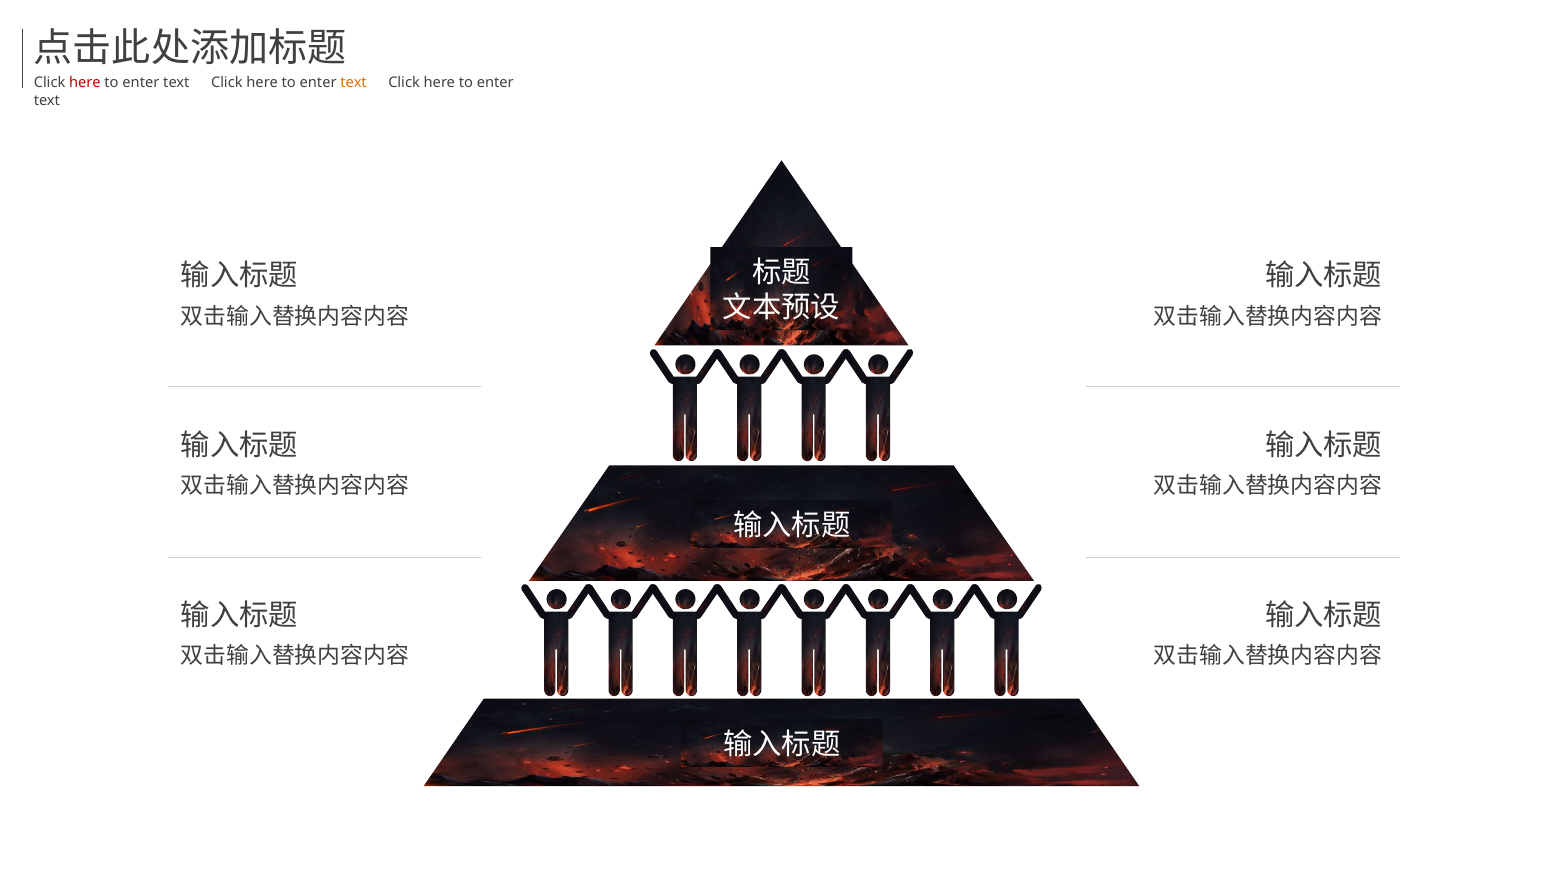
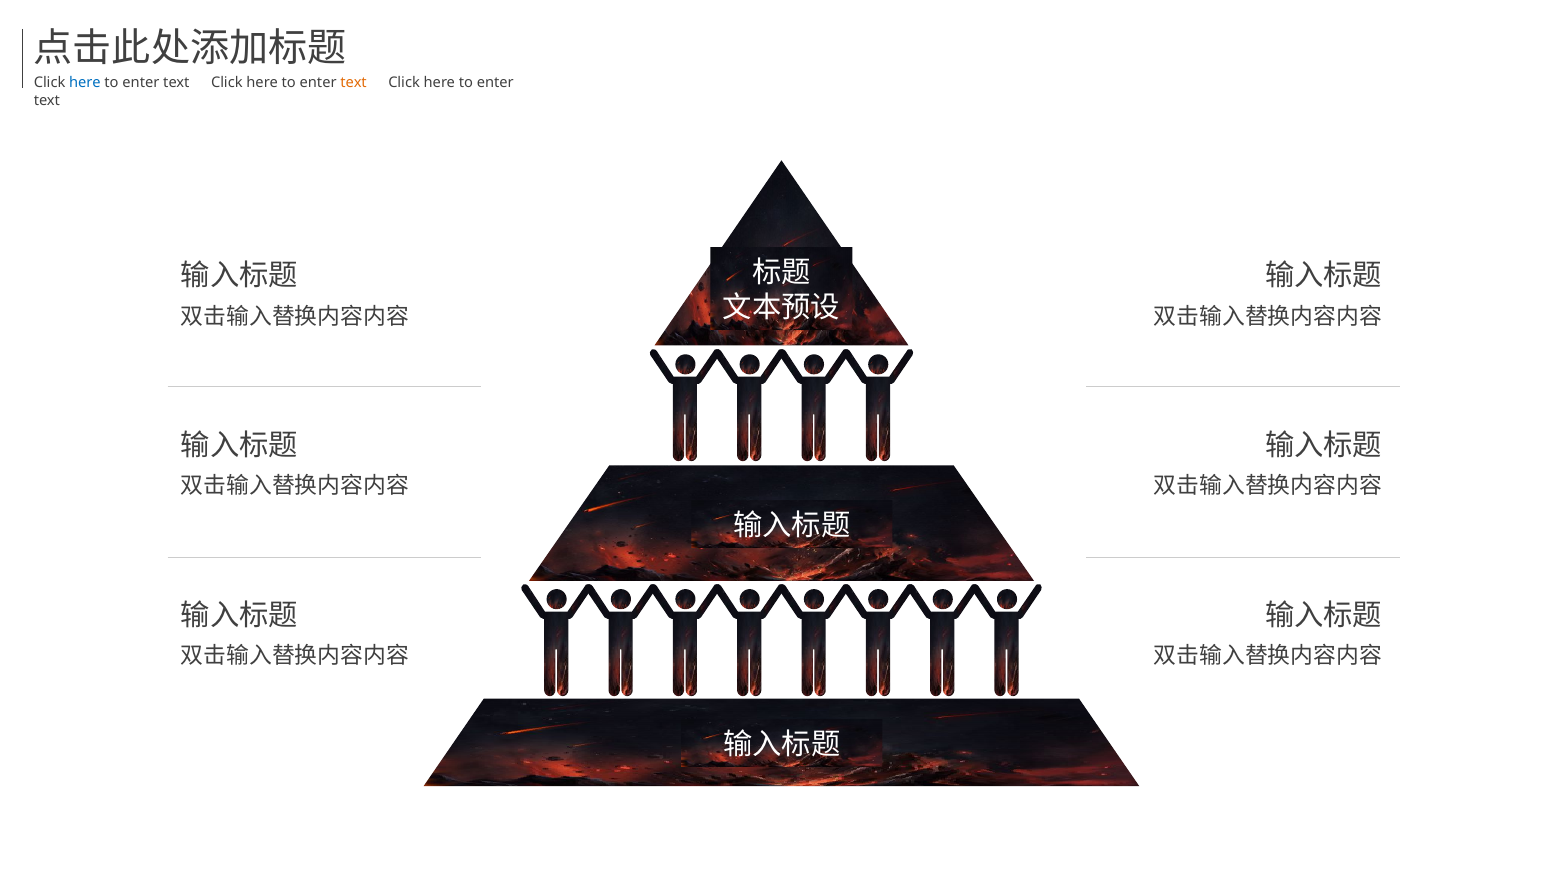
here colour: red -> blue (85, 83)
